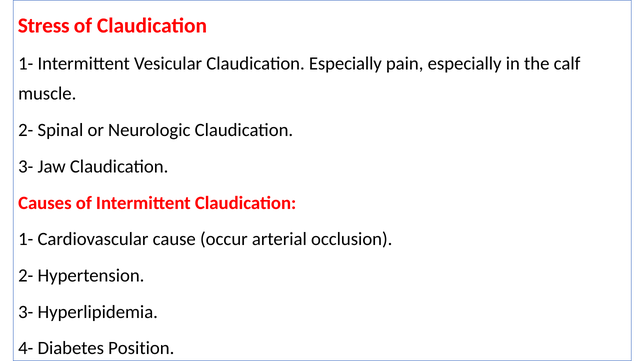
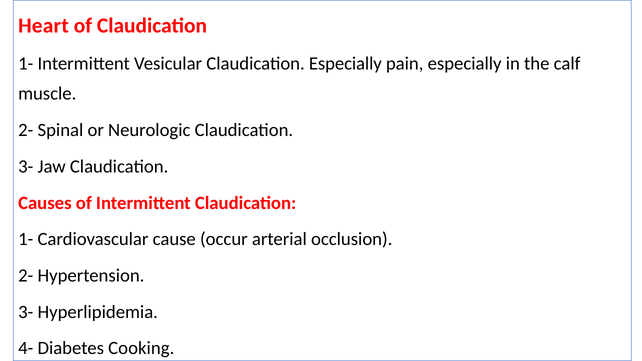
Stress: Stress -> Heart (43, 26)
Position: Position -> Cooking (141, 348)
